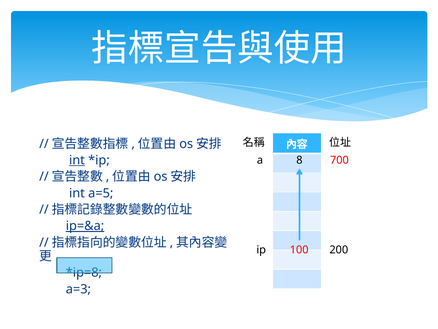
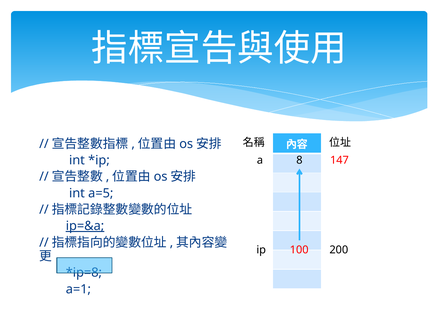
int underline: present -> none (77, 160)
700: 700 -> 147 (339, 160)
a=3: a=3 -> a=1 (78, 289)
